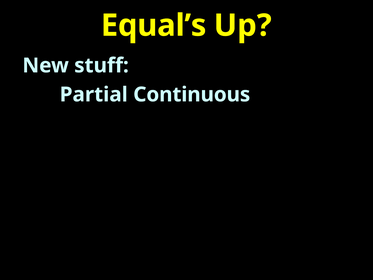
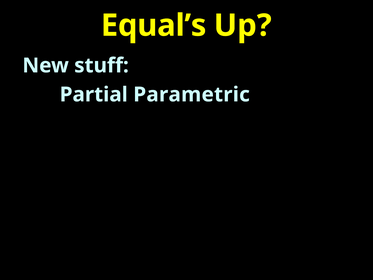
Continuous: Continuous -> Parametric (192, 94)
